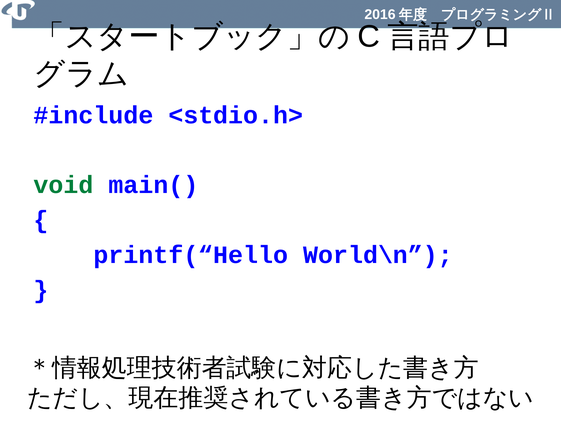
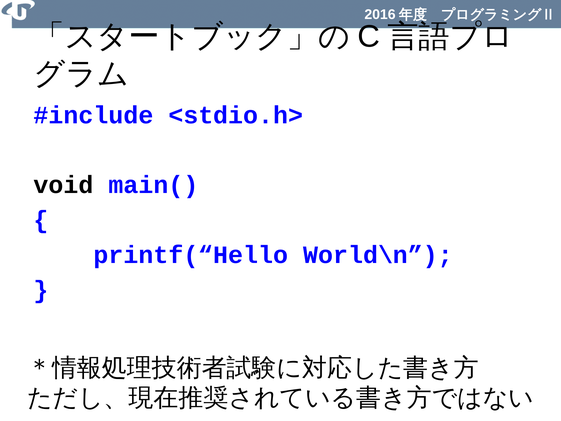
void colour: green -> black (64, 185)
